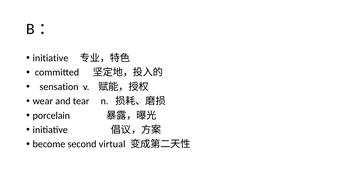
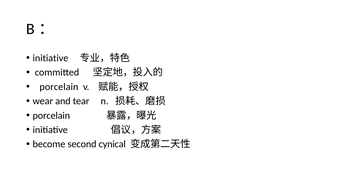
sensation: sensation -> porcelain (59, 87)
virtual: virtual -> cynical (112, 145)
